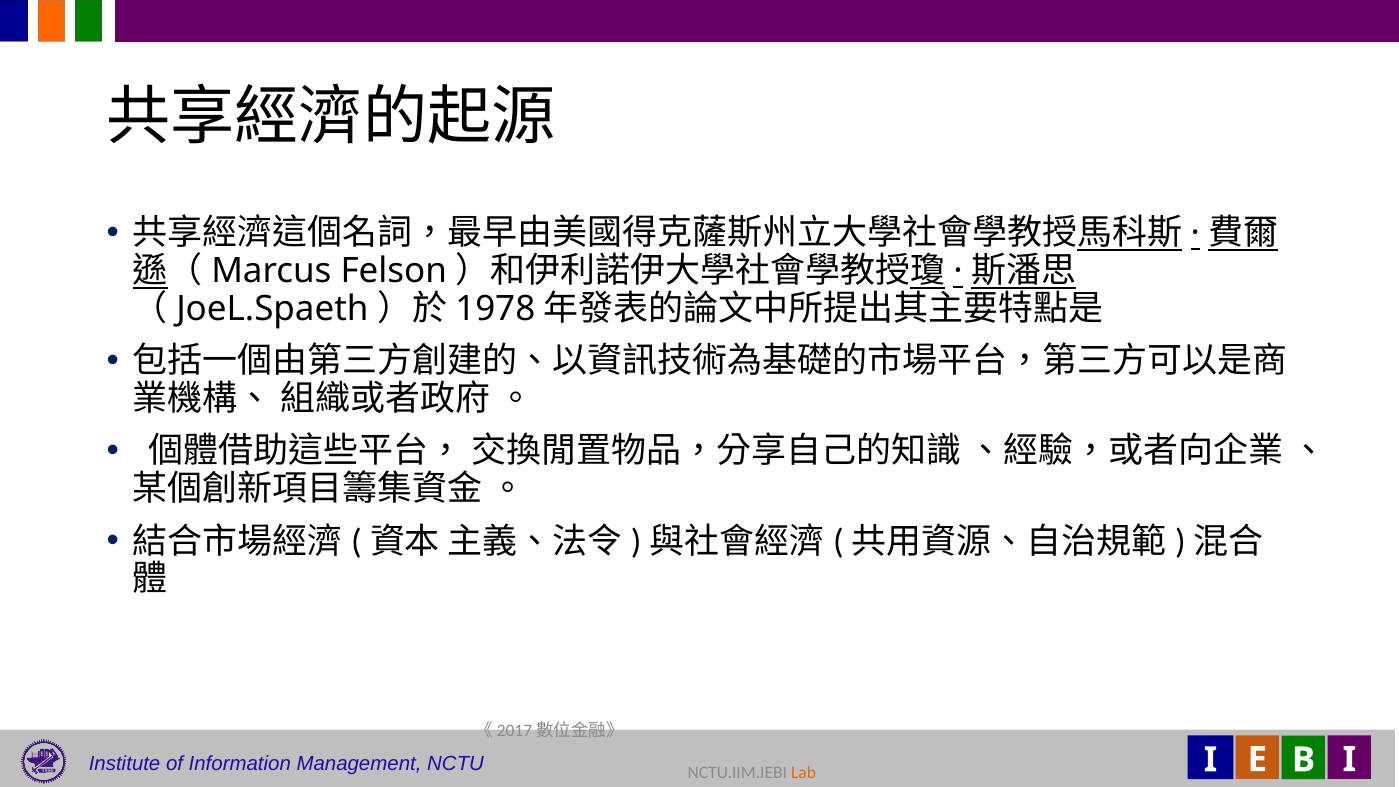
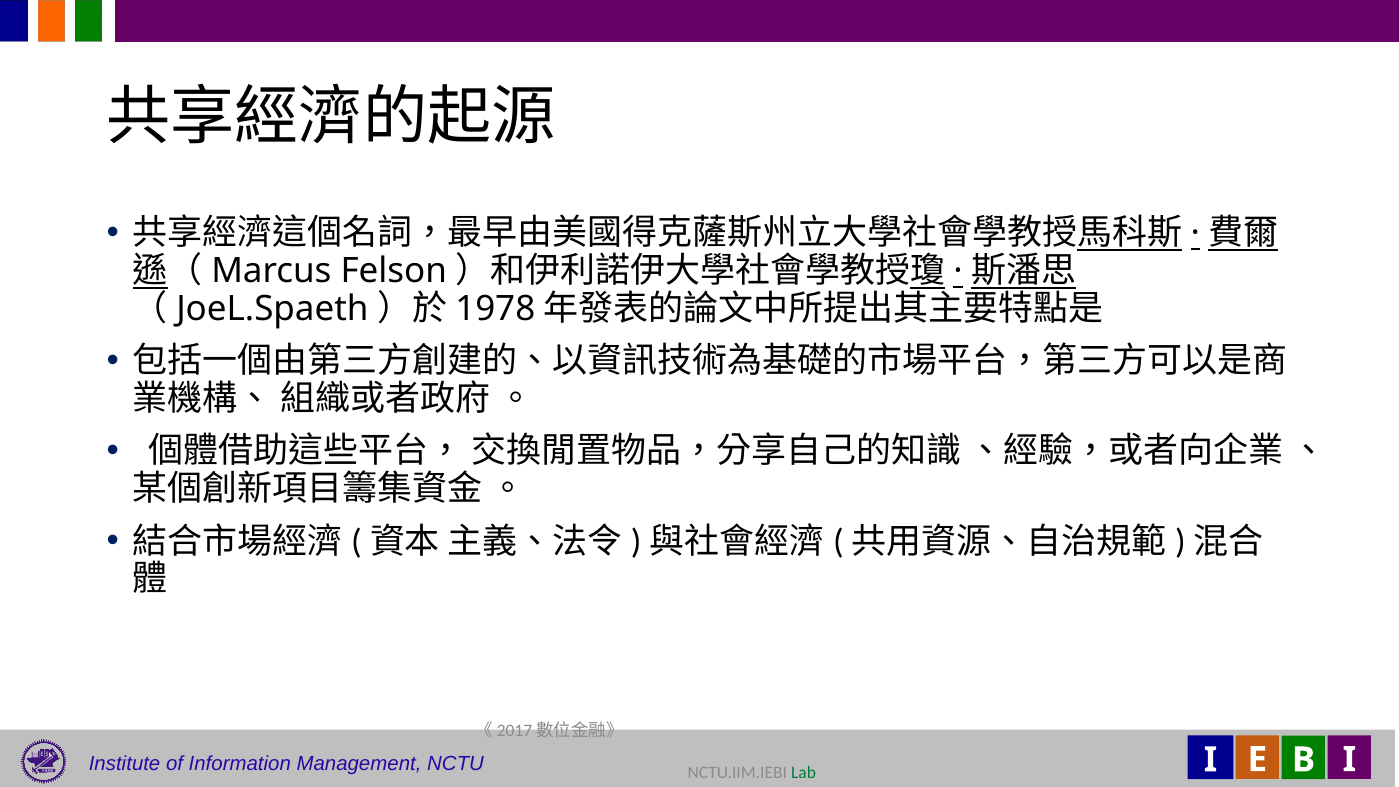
Lab colour: orange -> green (803, 772)
